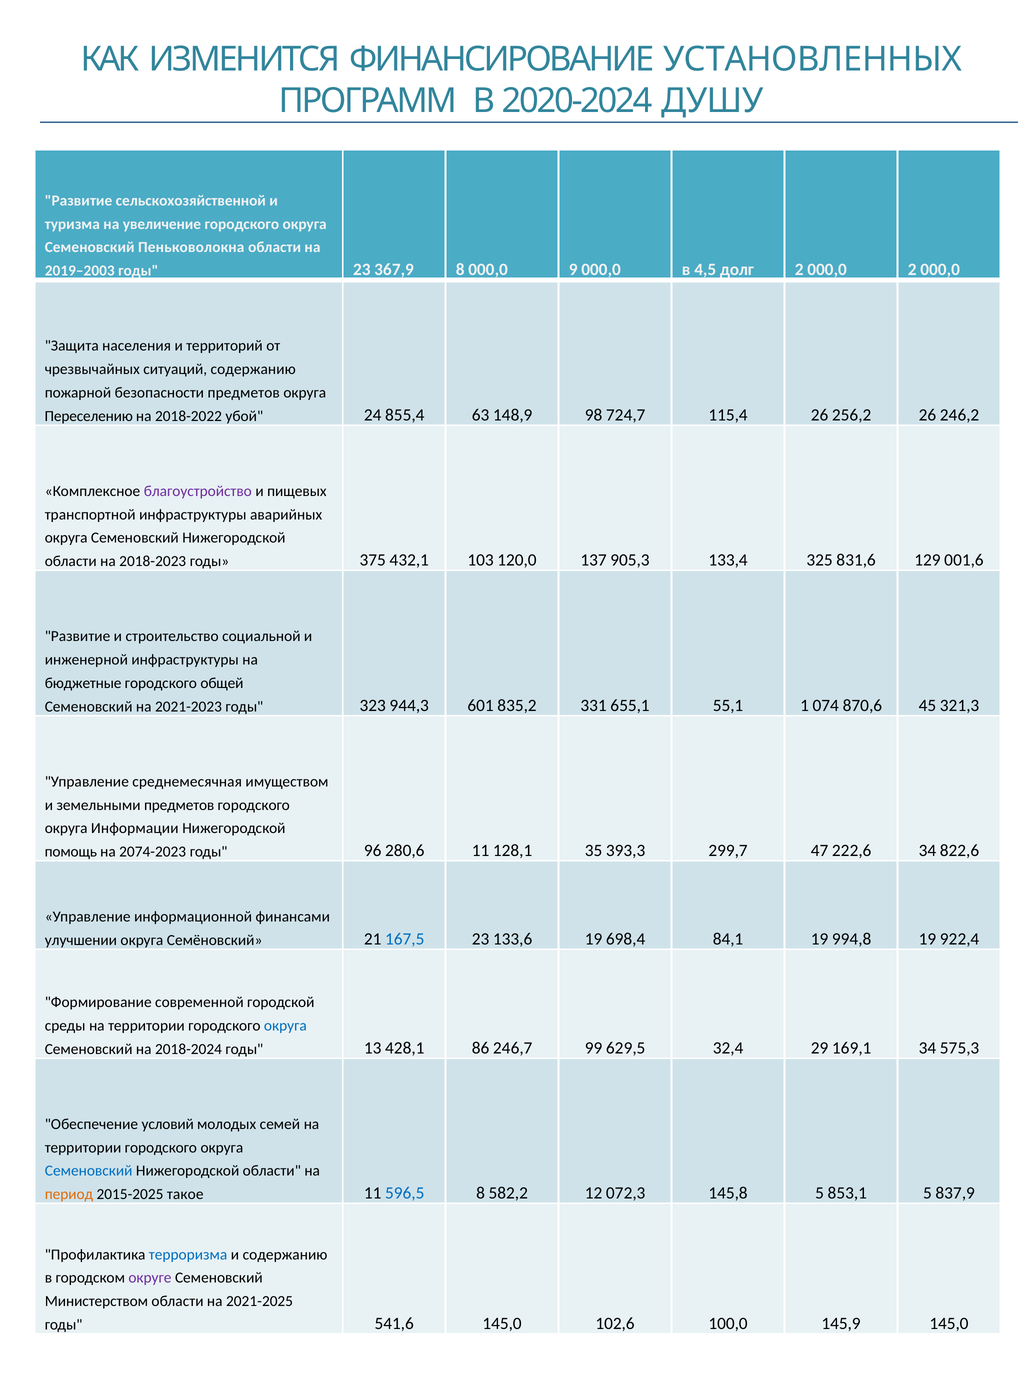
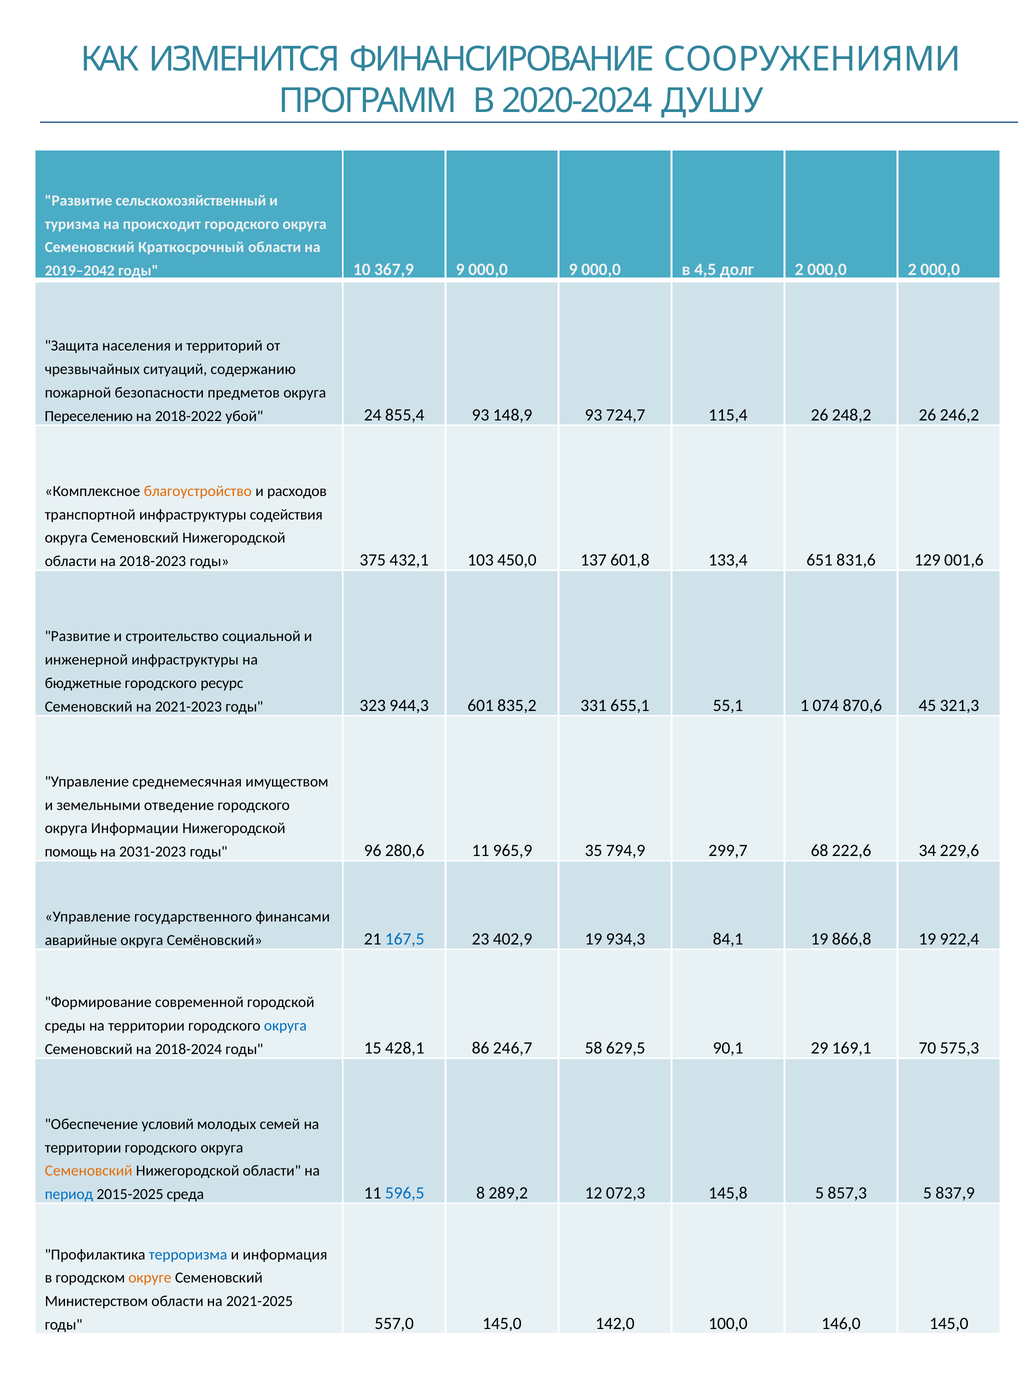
УСТАНОВЛЕННЫХ: УСТАНОВЛЕННЫХ -> СООРУЖЕНИЯМИ (812, 60)
сельскохозяйственной: сельскохозяйственной -> сельскохозяйственный (191, 201)
увеличение: увеличение -> происходит (162, 224)
Пеньковолокна: Пеньковолокна -> Краткосрочный (191, 247)
2019–2003: 2019–2003 -> 2019–2042 (80, 271)
годы 23: 23 -> 10 (362, 270)
367,9 8: 8 -> 9 (460, 270)
855,4 63: 63 -> 93 (481, 415)
148,9 98: 98 -> 93 (594, 415)
256,2: 256,2 -> 248,2 (852, 415)
благоустройство colour: purple -> orange (198, 491)
пищевых: пищевых -> расходов (297, 491)
аварийных: аварийных -> содействия (286, 515)
120,0: 120,0 -> 450,0 (517, 560)
905,3: 905,3 -> 601,8 (630, 560)
325: 325 -> 651 (820, 560)
общей: общей -> ресурс (222, 683)
земельными предметов: предметов -> отведение (179, 805)
2074-2023: 2074-2023 -> 2031-2023 (153, 852)
128,1: 128,1 -> 965,9 (513, 851)
393,3: 393,3 -> 794,9 (626, 851)
47: 47 -> 68 (820, 851)
822,6: 822,6 -> 229,6 (959, 851)
информационной: информационной -> государственного (193, 917)
улучшении: улучшении -> аварийные (81, 940)
133,6: 133,6 -> 402,9 (513, 939)
698,4: 698,4 -> 934,3 (626, 939)
994,8: 994,8 -> 866,8 (852, 939)
13: 13 -> 15 (373, 1048)
99: 99 -> 58 (594, 1048)
32,4: 32,4 -> 90,1 (728, 1048)
169,1 34: 34 -> 70 (927, 1048)
Семеновский colour: blue -> orange (89, 1171)
период colour: orange -> blue (69, 1194)
такое: такое -> среда (185, 1194)
582,2: 582,2 -> 289,2 (508, 1193)
853,1: 853,1 -> 857,3 (847, 1193)
и содержанию: содержанию -> информация (285, 1255)
округе colour: purple -> orange (150, 1278)
541,6: 541,6 -> 557,0 (394, 1323)
102,6: 102,6 -> 142,0 (615, 1323)
145,9: 145,9 -> 146,0 (841, 1323)
